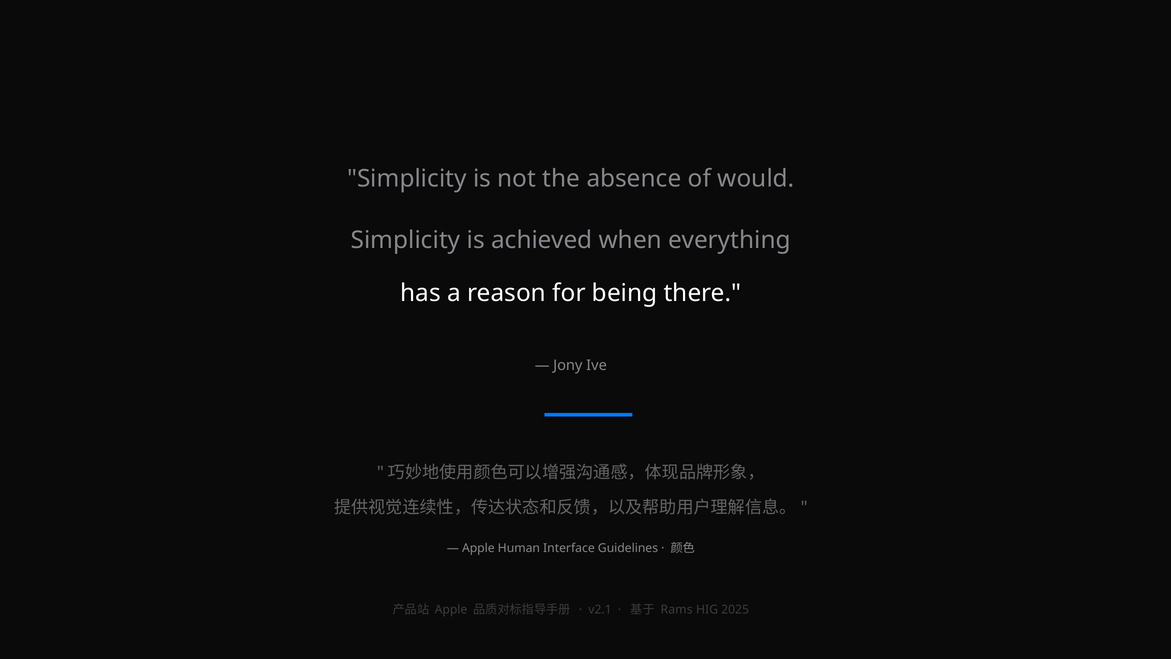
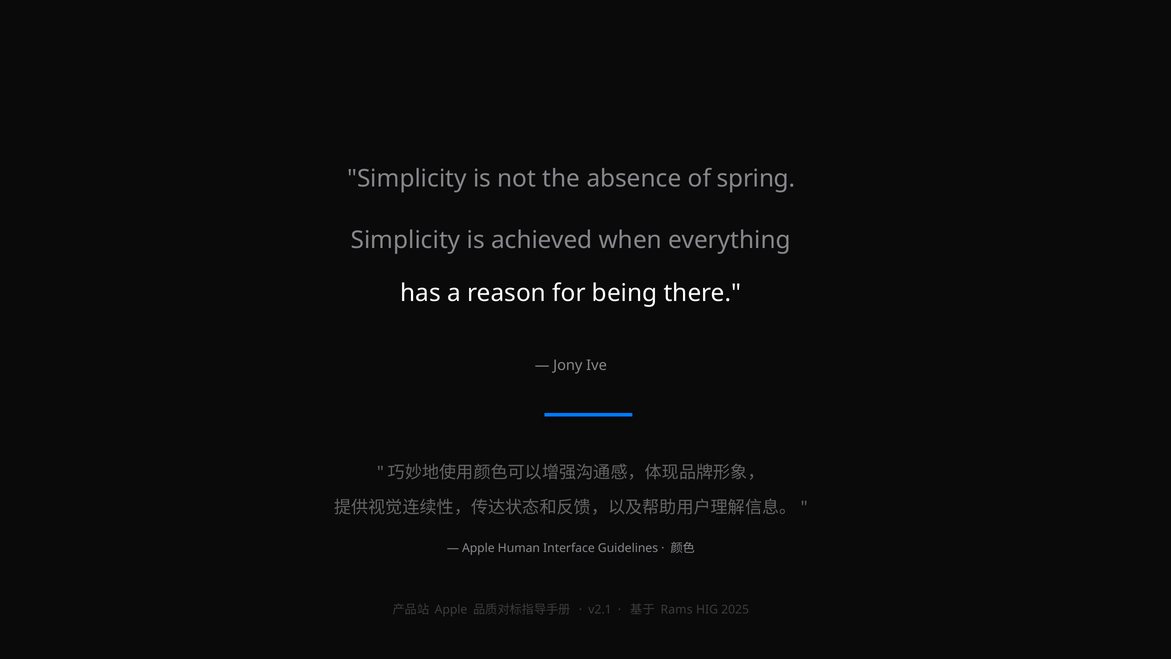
would: would -> spring (756, 179)
